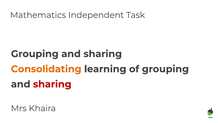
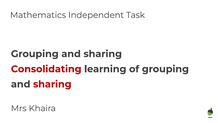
Consolidating colour: orange -> red (46, 69)
